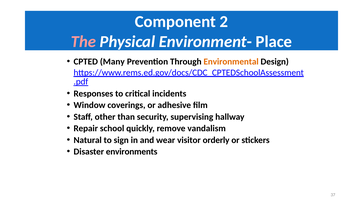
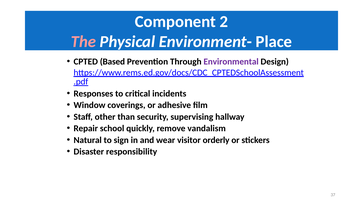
Many: Many -> Based (112, 62)
Environmental colour: orange -> purple (231, 62)
environments: environments -> responsibility (132, 152)
